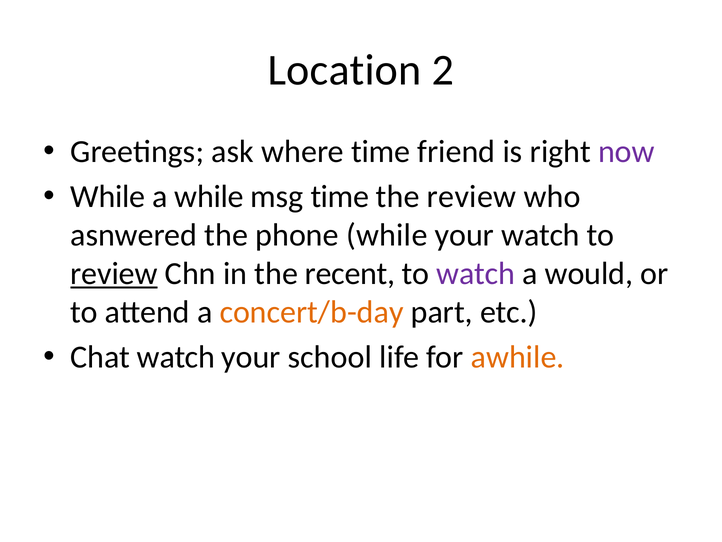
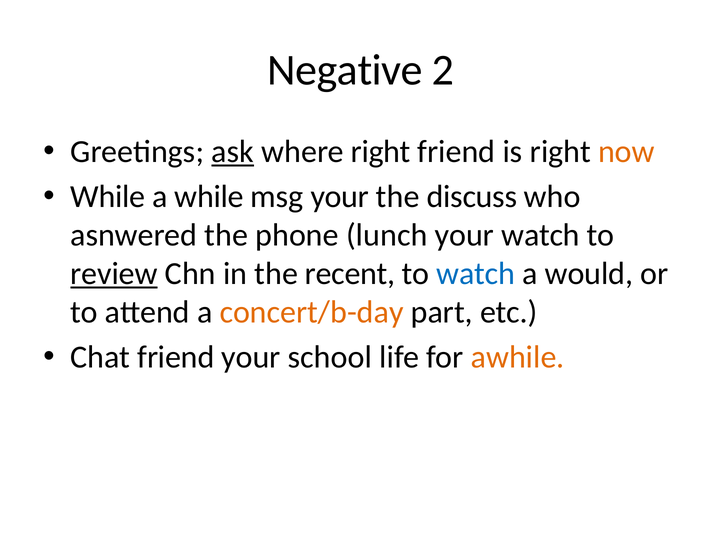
Location: Location -> Negative (345, 70)
ask underline: none -> present (233, 151)
where time: time -> right (381, 151)
now colour: purple -> orange (626, 151)
msg time: time -> your (340, 196)
the review: review -> discuss (472, 196)
phone while: while -> lunch (387, 235)
watch colour: purple -> blue (476, 273)
Chat watch: watch -> friend (176, 357)
